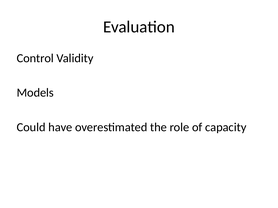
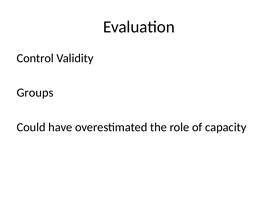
Models: Models -> Groups (35, 93)
